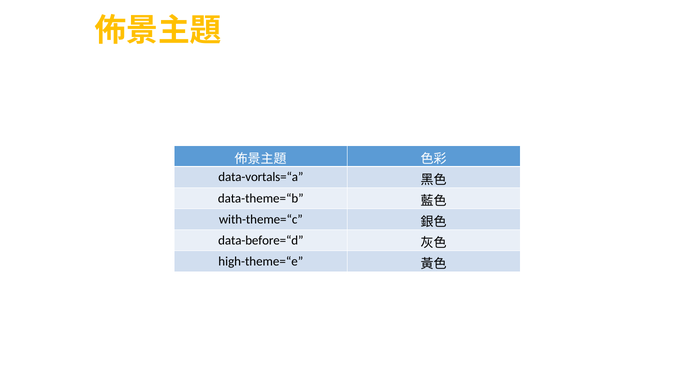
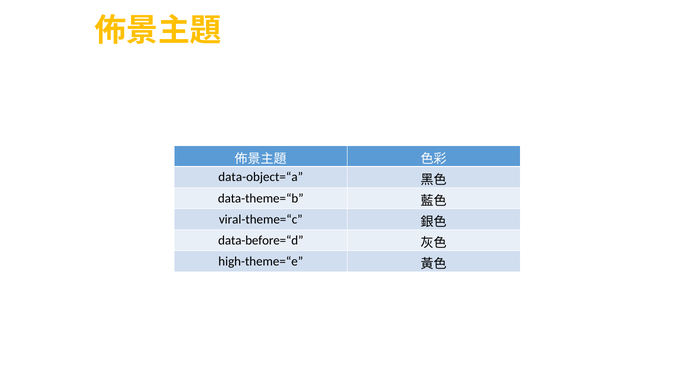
data-vortals=“a: data-vortals=“a -> data-object=“a (261, 177)
with-theme=“c: with-theme=“c -> viral-theme=“c (261, 219)
